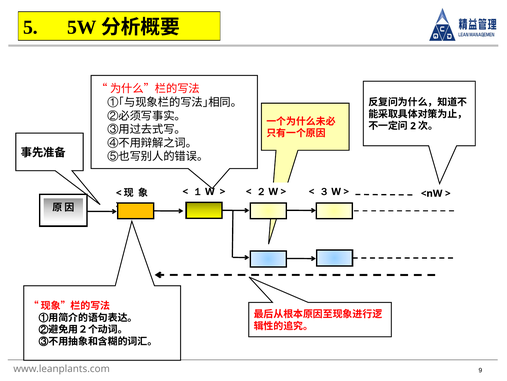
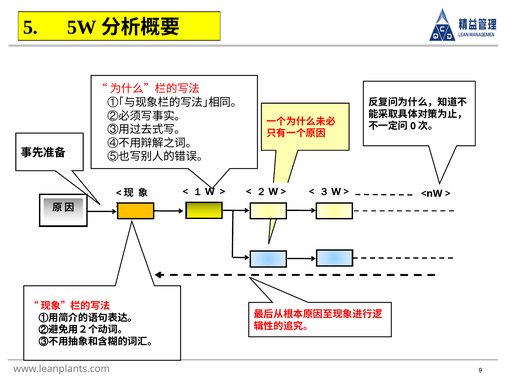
2: 2 -> 0 (413, 126)
